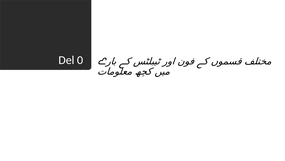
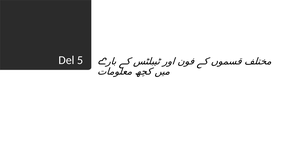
0: 0 -> 5 (80, 60)
